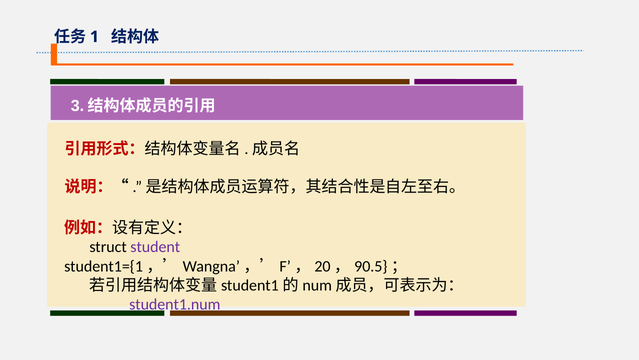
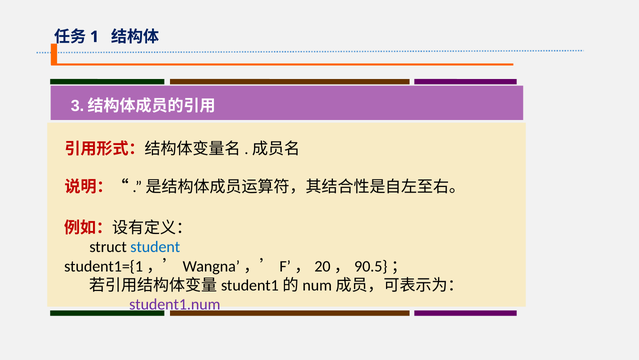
student colour: purple -> blue (155, 247)
